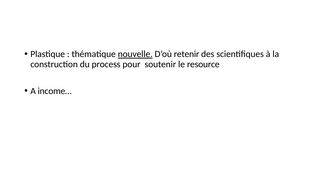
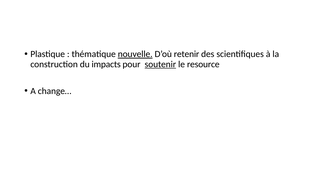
process: process -> impacts (106, 64)
soutenir underline: none -> present (160, 64)
income…: income… -> change… (55, 91)
